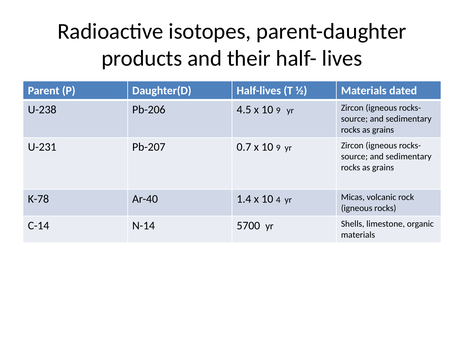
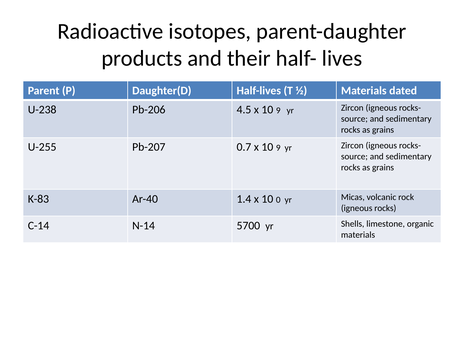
U-231: U-231 -> U-255 (42, 147)
K-78: K-78 -> K-83 (38, 199)
4: 4 -> 0 (278, 200)
